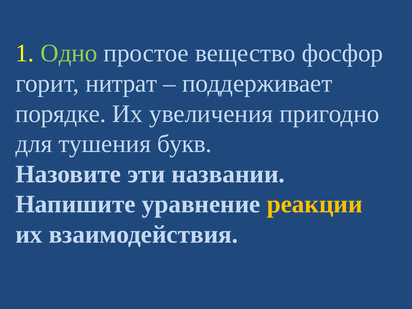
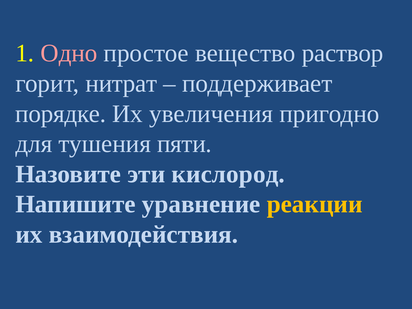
Одно colour: light green -> pink (69, 53)
фосфор: фосфор -> раствор (343, 53)
букв: букв -> пяти (184, 144)
названии: названии -> кислород (228, 174)
